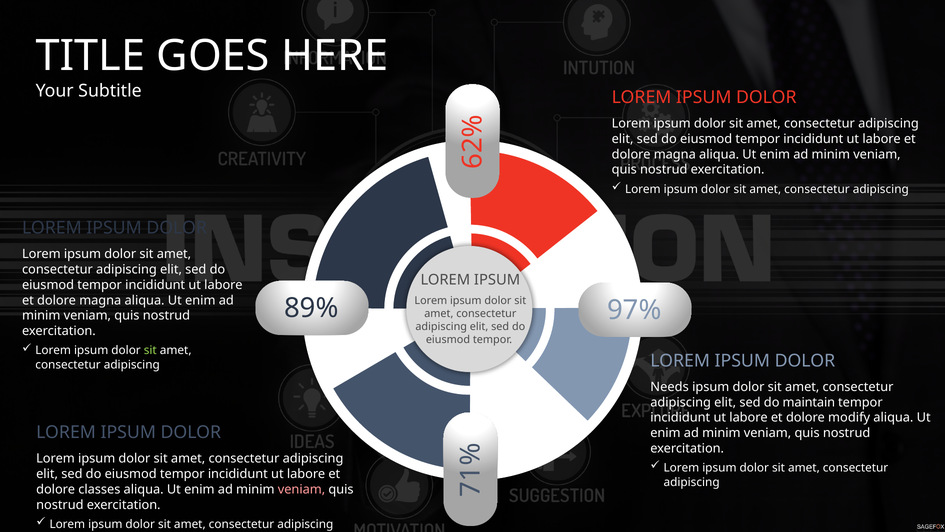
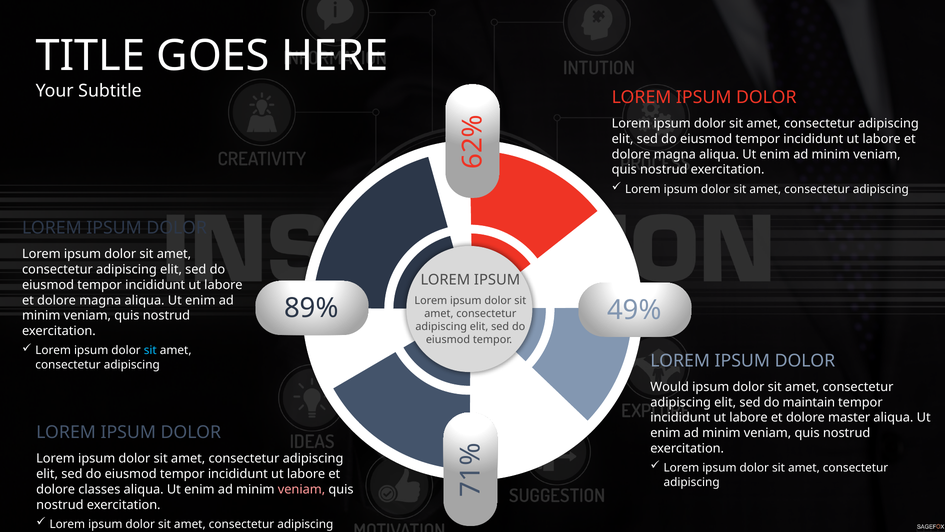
97%: 97% -> 49% (634, 310)
sit colour: light green -> light blue (150, 350)
Needs: Needs -> Would (670, 387)
modify: modify -> master (849, 417)
